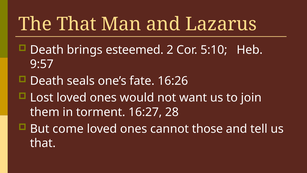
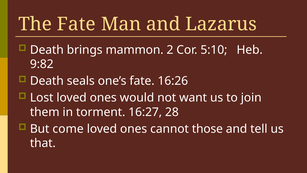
The That: That -> Fate (76, 24)
esteemed: esteemed -> mammon (135, 50)
9:57: 9:57 -> 9:82 (42, 64)
